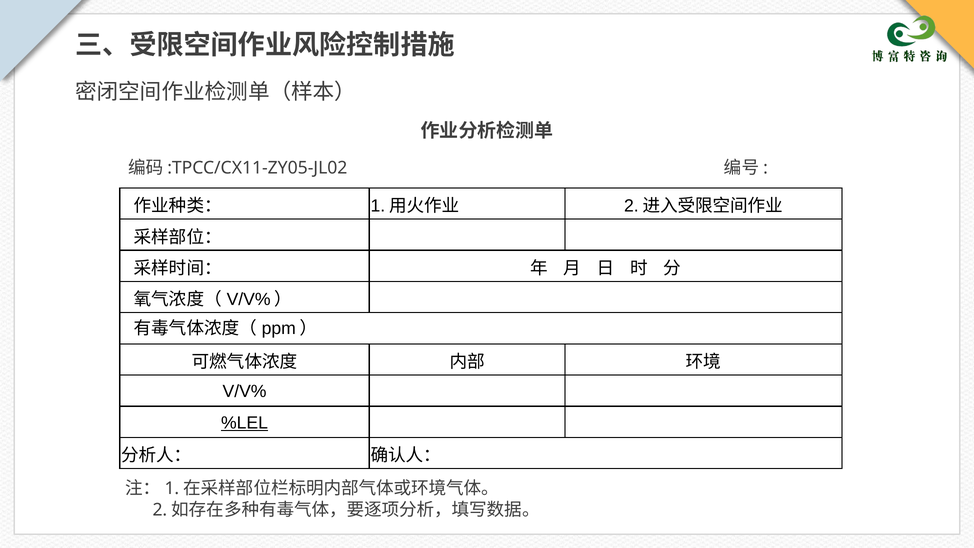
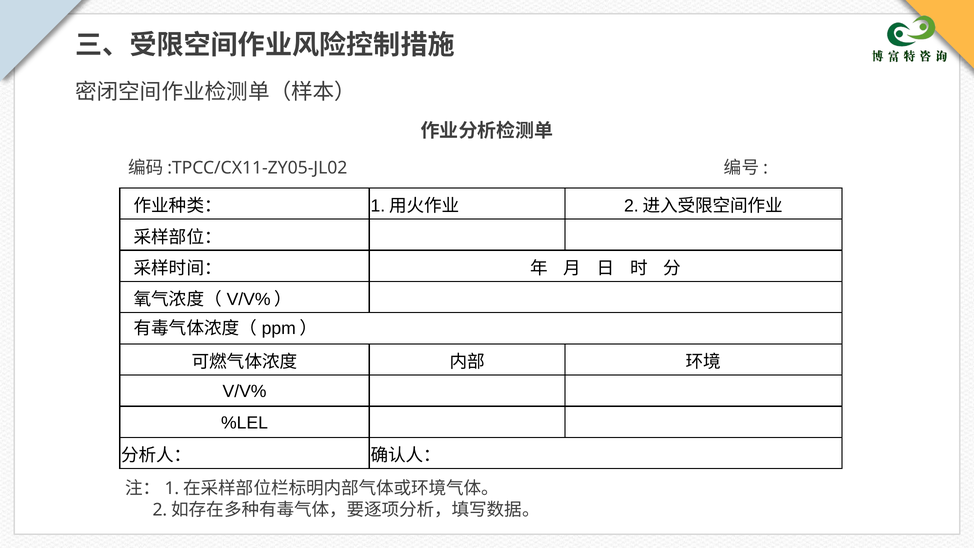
%LEL underline: present -> none (245, 423)
